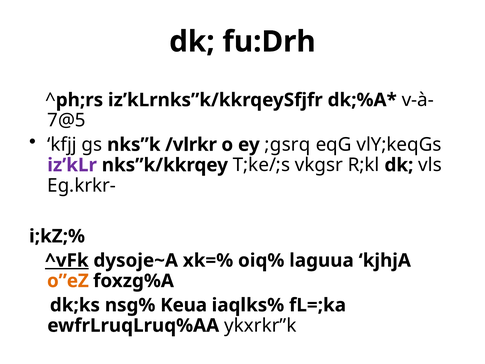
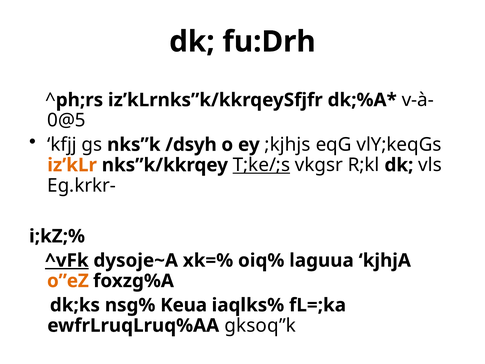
7@5: 7@5 -> 0@5 (67, 120)
/vlrkr: /vlrkr -> /dsyh (191, 145)
;gsrq: ;gsrq -> ;kjhjs (288, 145)
iz’kLr colour: purple -> orange (72, 165)
T;ke/;s underline: none -> present (261, 165)
ykxrkr”k: ykxrkr”k -> gksoq”k (260, 325)
